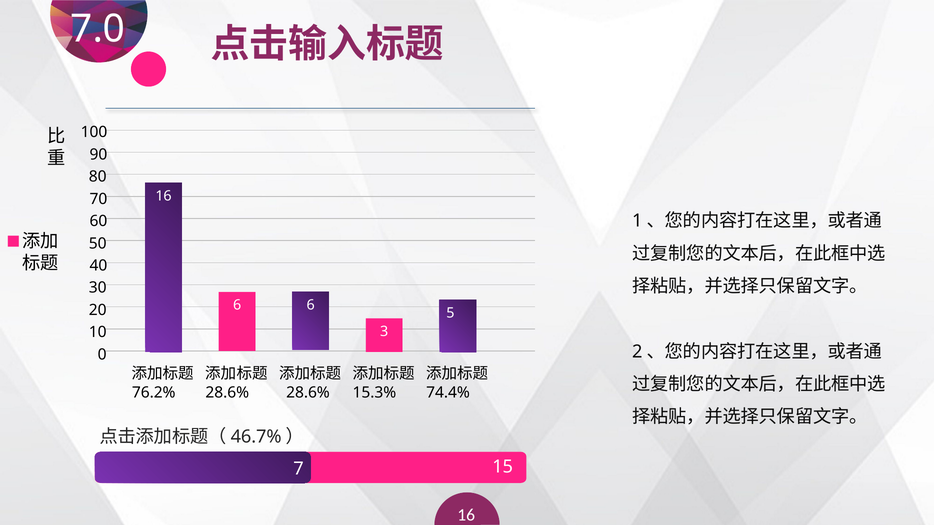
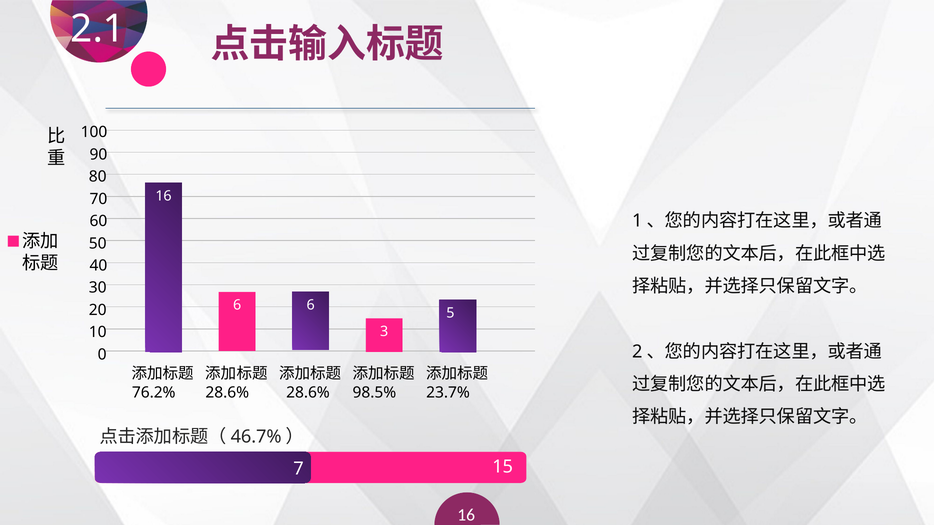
7.0: 7.0 -> 2.1 (98, 29)
15.3%: 15.3% -> 98.5% (374, 393)
74.4%: 74.4% -> 23.7% (448, 393)
